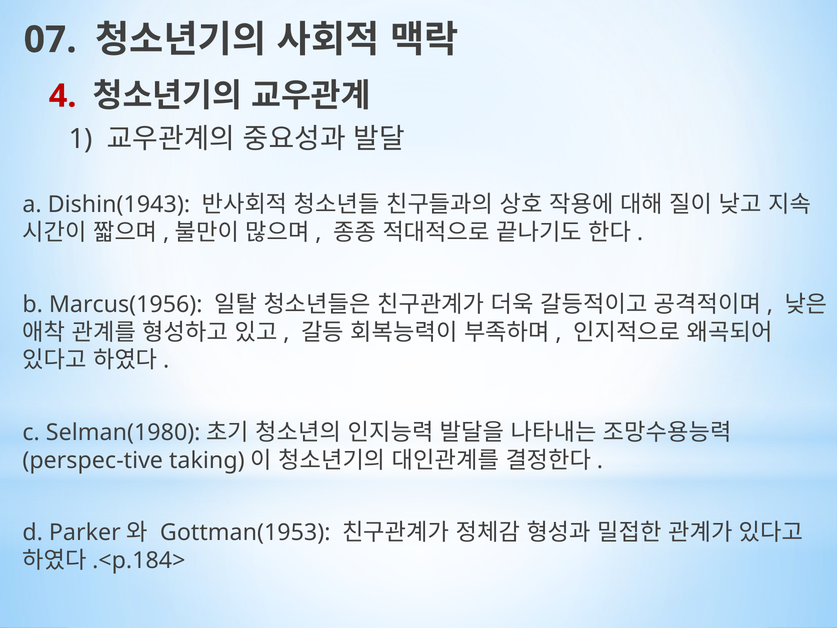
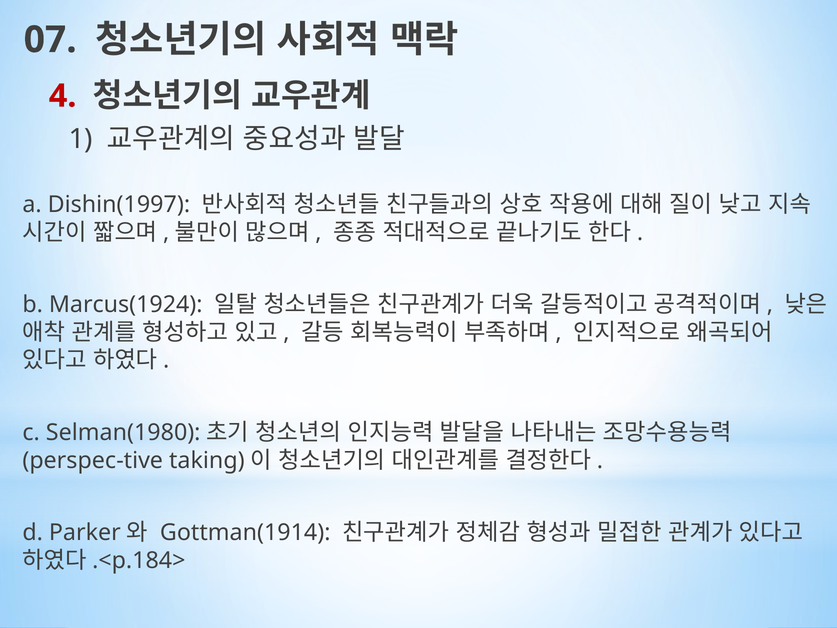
Dishin(1943: Dishin(1943 -> Dishin(1997 (119, 204)
Marcus(1956: Marcus(1956 -> Marcus(1924 (126, 304)
Gottman(1953: Gottman(1953 -> Gottman(1914 (245, 532)
